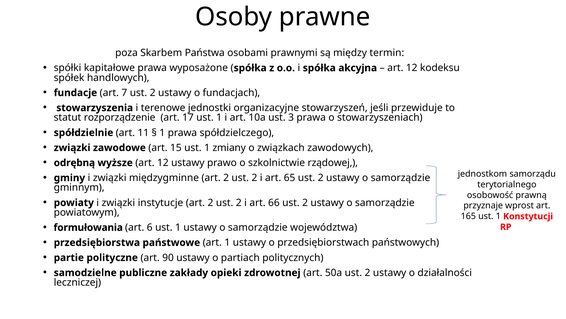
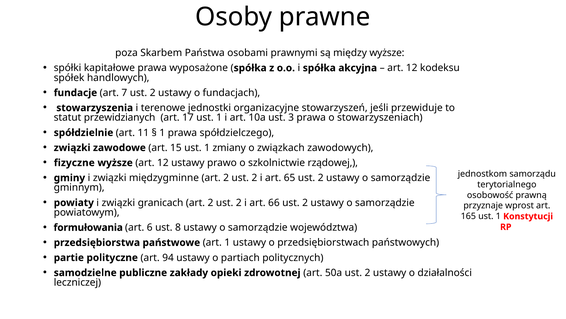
między termin: termin -> wyższe (387, 53)
rozporządzenie: rozporządzenie -> przewidzianych (120, 117)
odrębną: odrębną -> fizyczne (74, 163)
instytucje: instytucje -> granicach (161, 202)
6 ust 1: 1 -> 8 (178, 227)
90: 90 -> 94 (168, 257)
